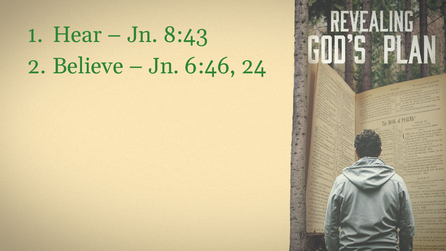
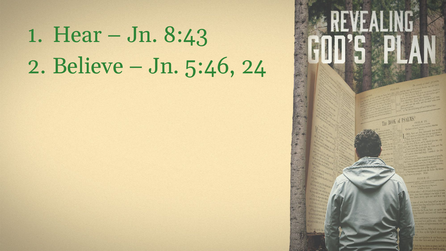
6:46: 6:46 -> 5:46 (210, 66)
